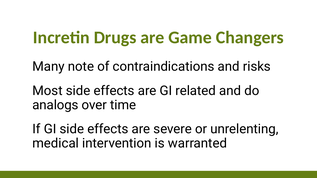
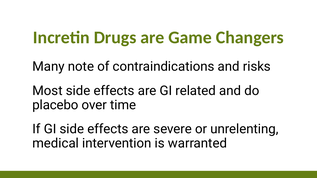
analogs: analogs -> placebo (55, 105)
